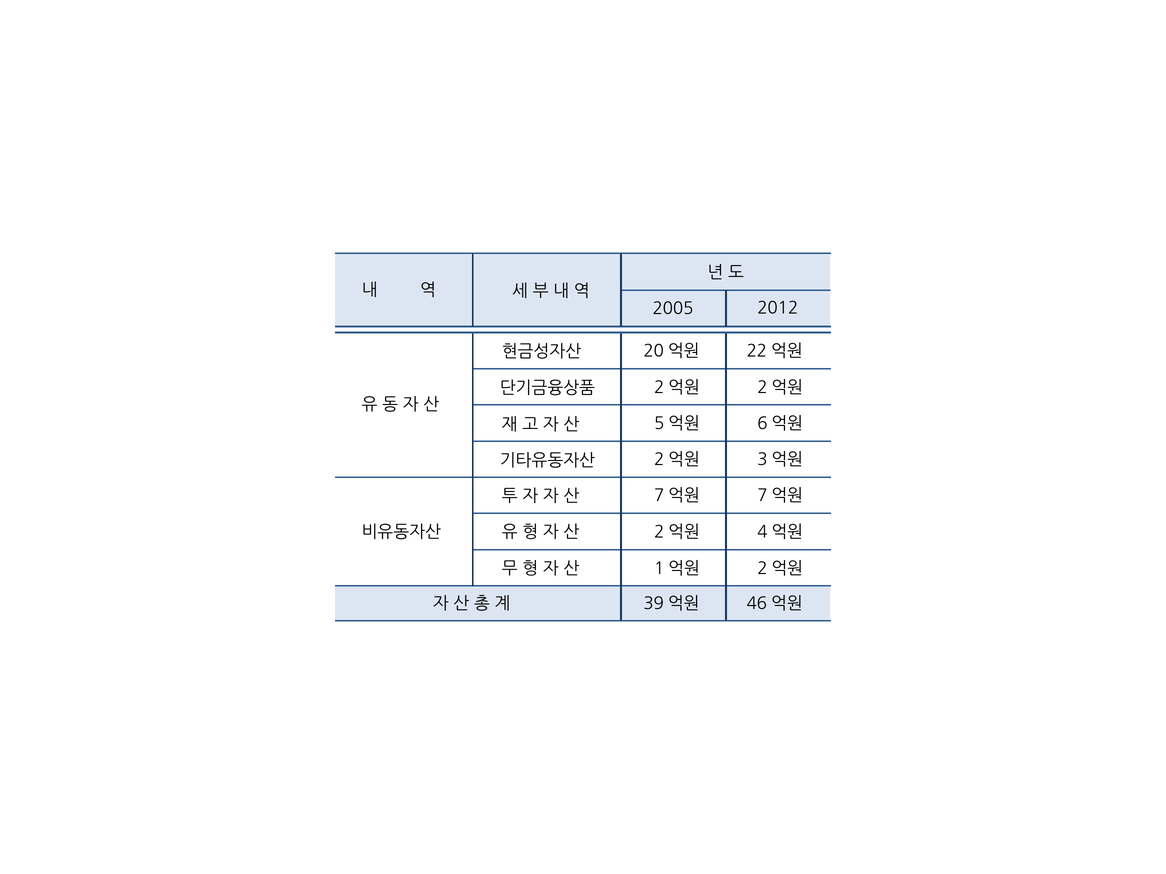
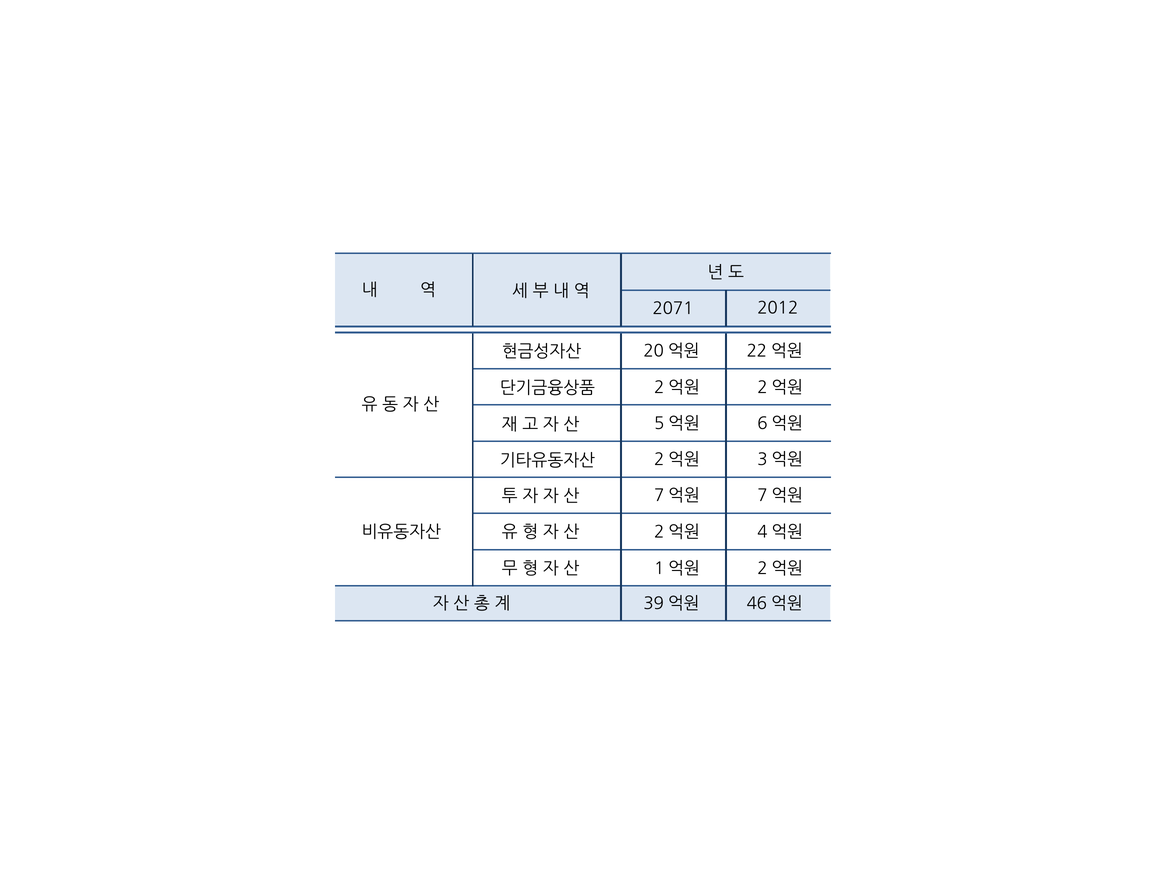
2005: 2005 -> 2071 (673, 309)
